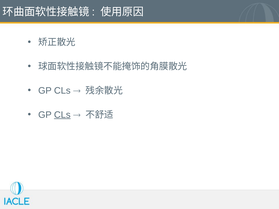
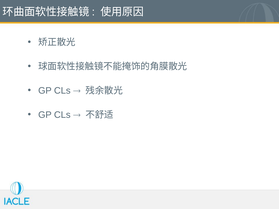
CLs underline: present -> none (62, 115)
